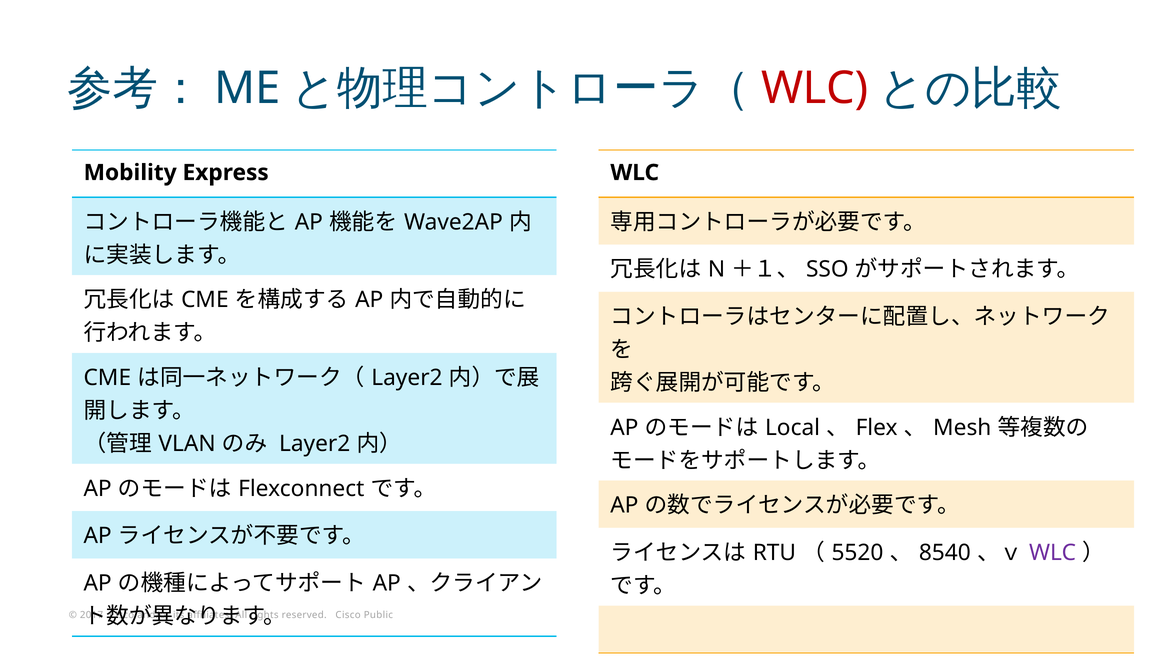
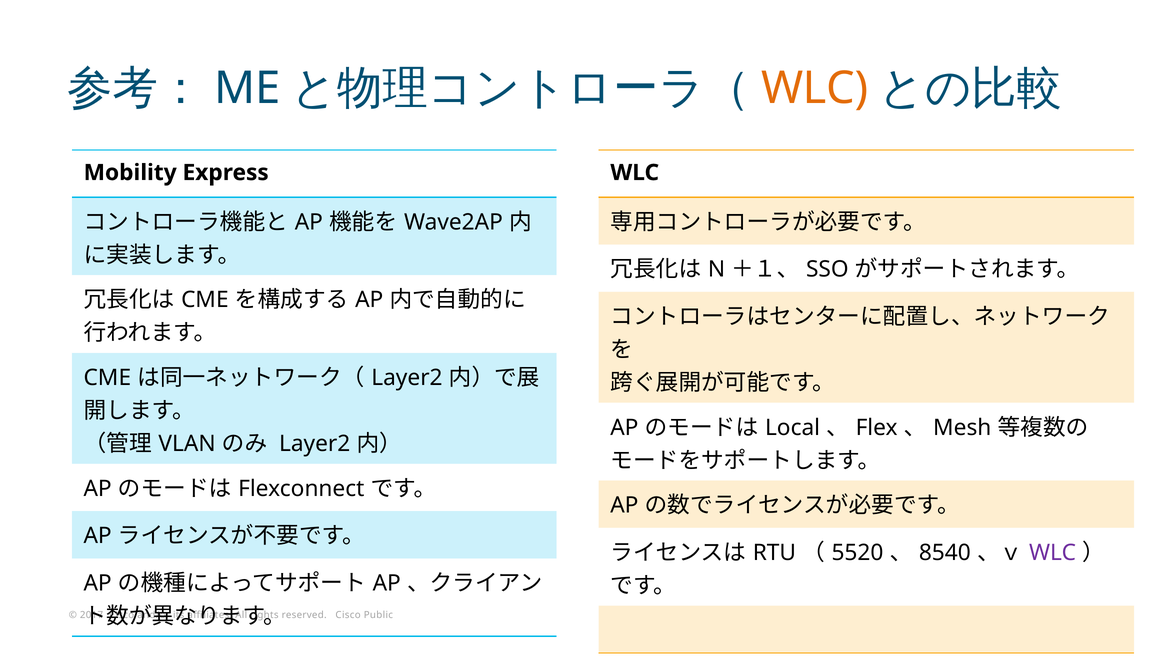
WLC colour: red -> orange (815, 88)
